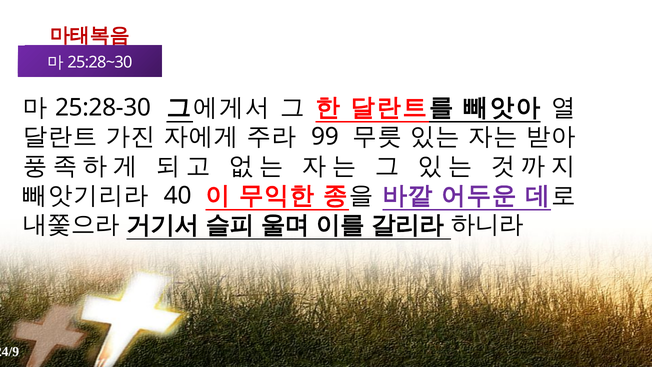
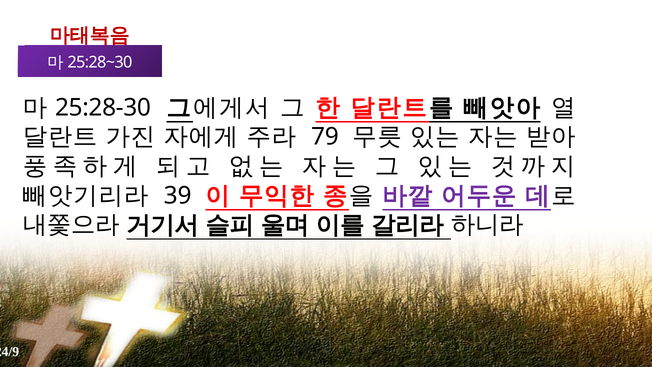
99: 99 -> 79 (325, 137)
40: 40 -> 39 (178, 195)
